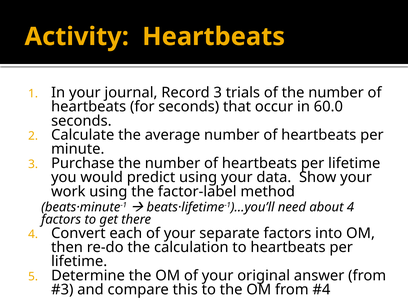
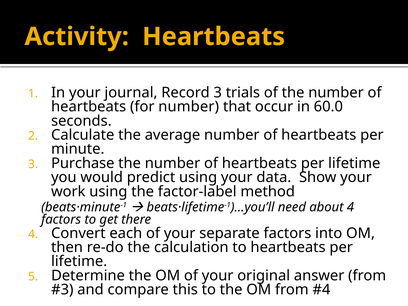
for seconds: seconds -> number (189, 107)
